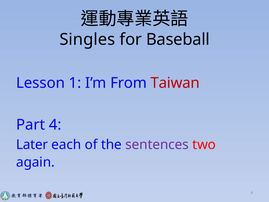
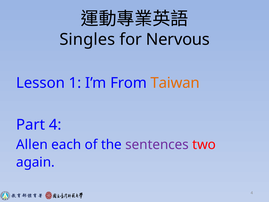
Baseball: Baseball -> Nervous (178, 39)
Taiwan colour: red -> orange (175, 83)
Later: Later -> Allen (32, 145)
